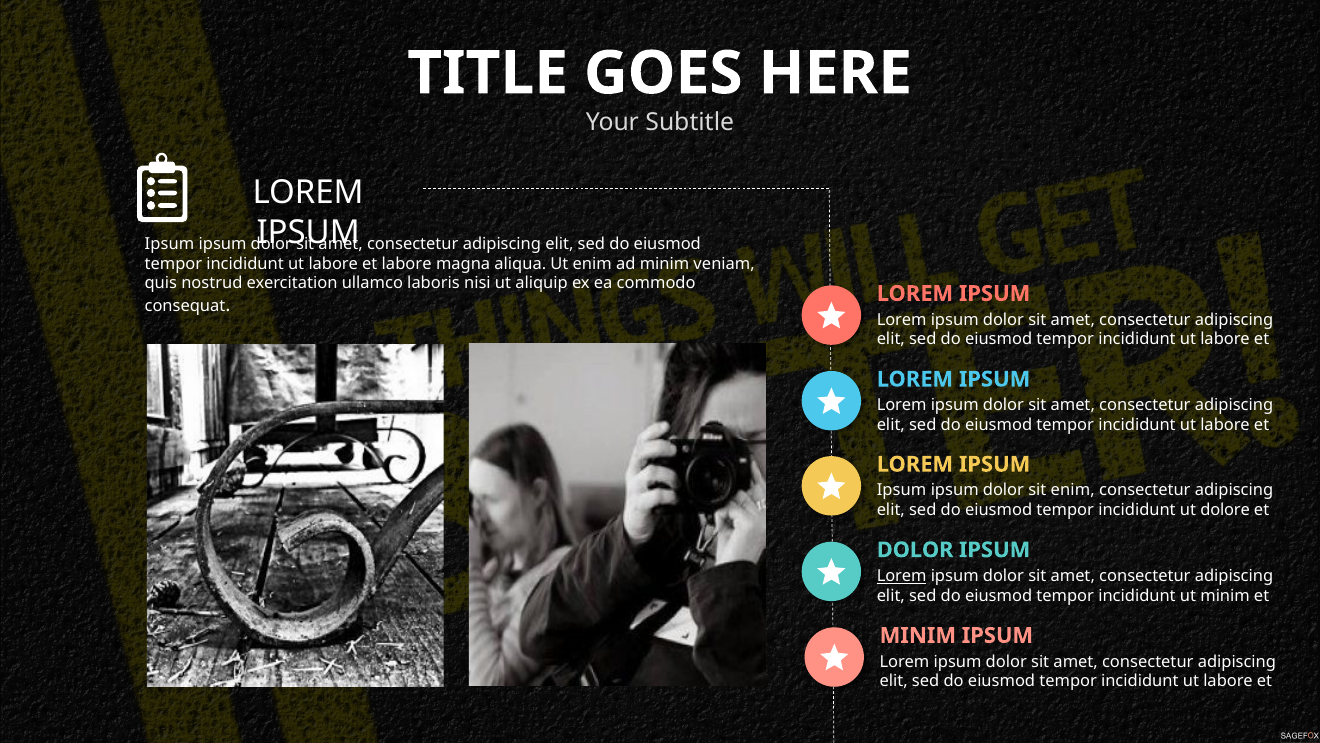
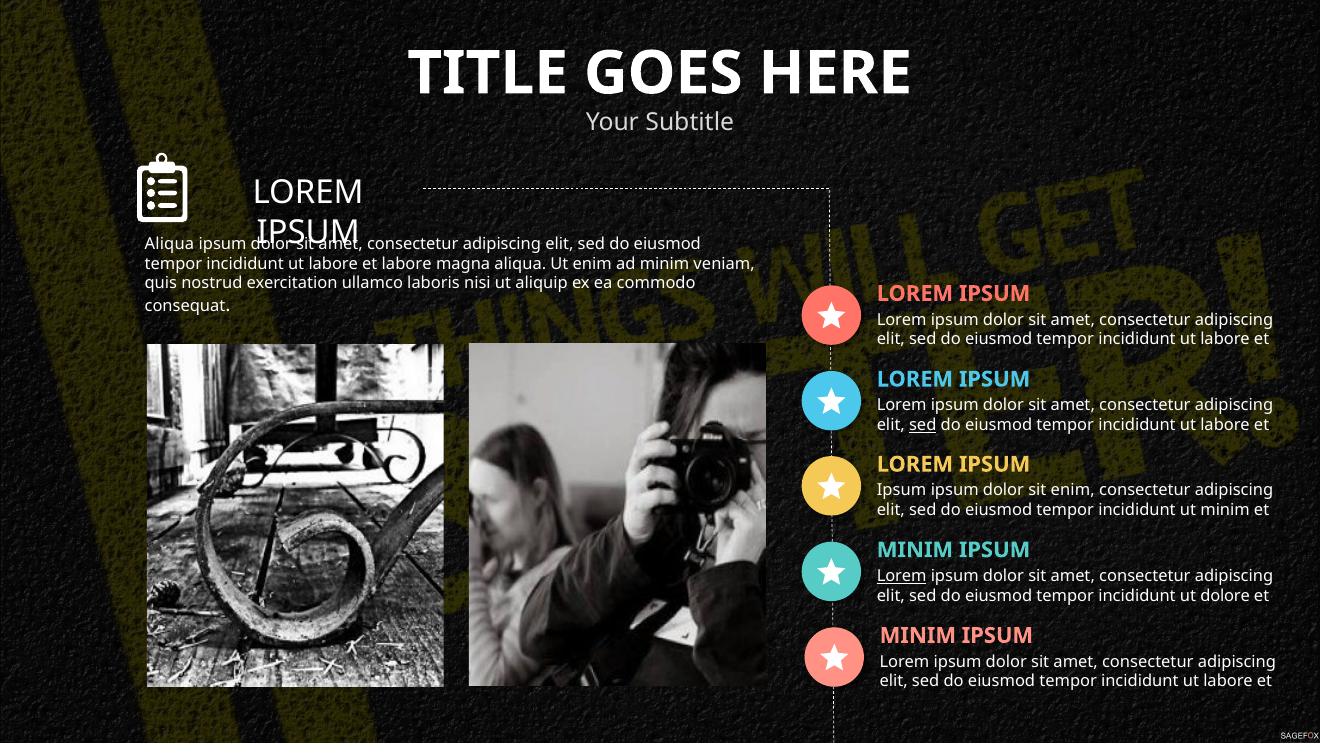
Ipsum: Ipsum -> Aliqua (169, 244)
sed underline: none -> present (923, 425)
ut dolore: dolore -> minim (1225, 510)
DOLOR: DOLOR -> MINIM (915, 550)
ut minim: minim -> dolore (1225, 595)
